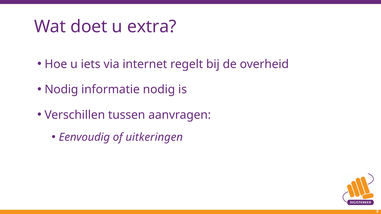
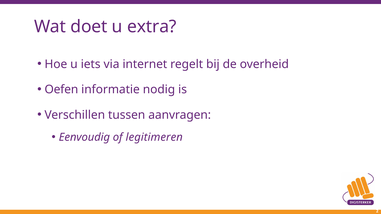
Nodig: Nodig -> Oefen (61, 90)
uitkeringen: uitkeringen -> legitimeren (154, 137)
